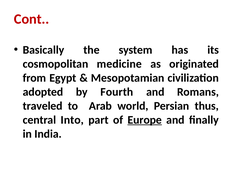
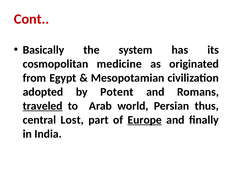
Fourth: Fourth -> Potent (117, 92)
traveled underline: none -> present (43, 106)
Into: Into -> Lost (72, 120)
